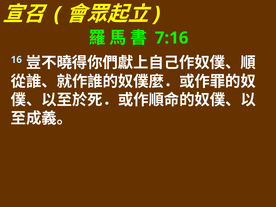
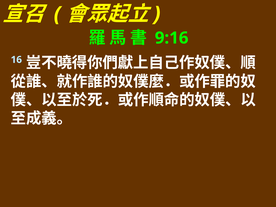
7:16: 7:16 -> 9:16 (172, 38)
